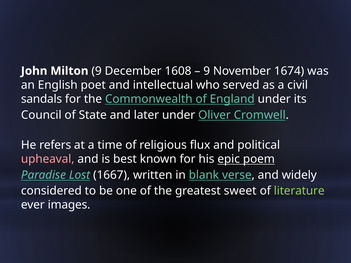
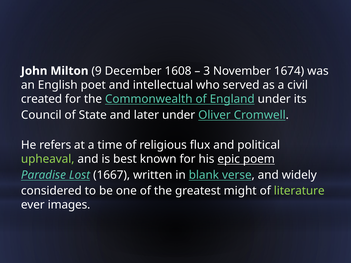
9: 9 -> 3 (207, 71)
sandals: sandals -> created (42, 99)
upheaval colour: pink -> light green (48, 159)
sweet: sweet -> might (240, 191)
